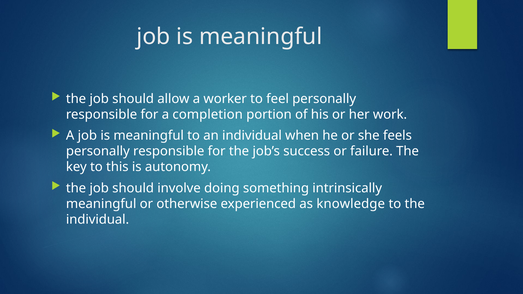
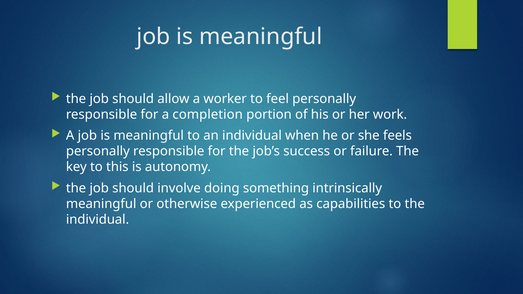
knowledge: knowledge -> capabilities (351, 204)
